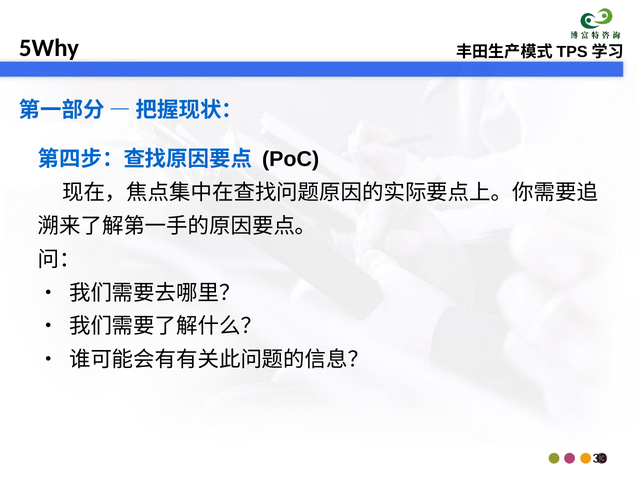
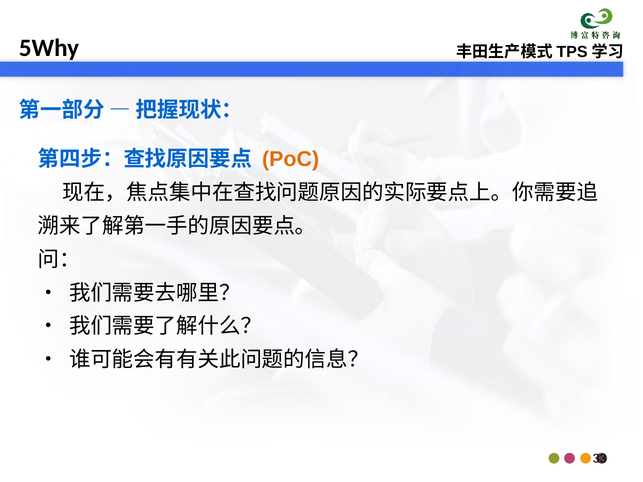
PoC colour: black -> orange (291, 159)
